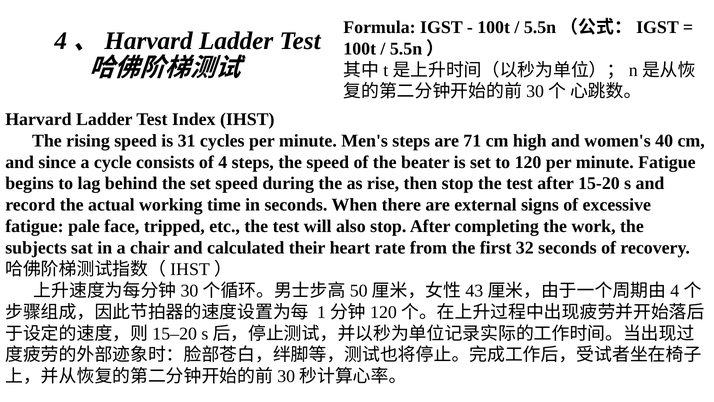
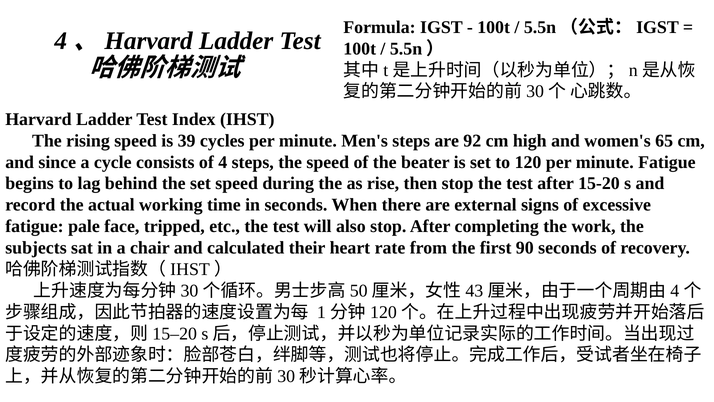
31: 31 -> 39 (187, 141)
71: 71 -> 92 (472, 141)
40: 40 -> 65 (664, 141)
32: 32 -> 90 (525, 248)
